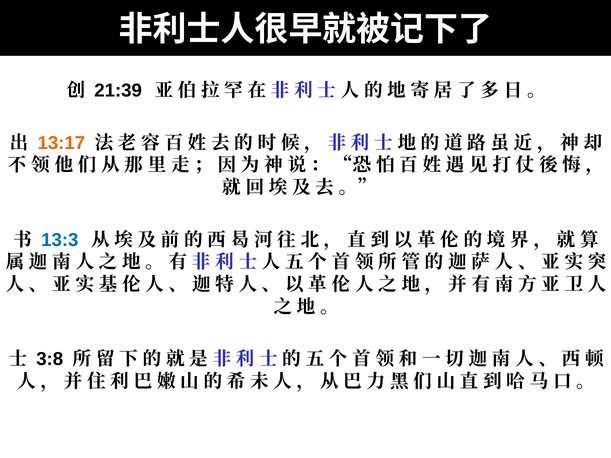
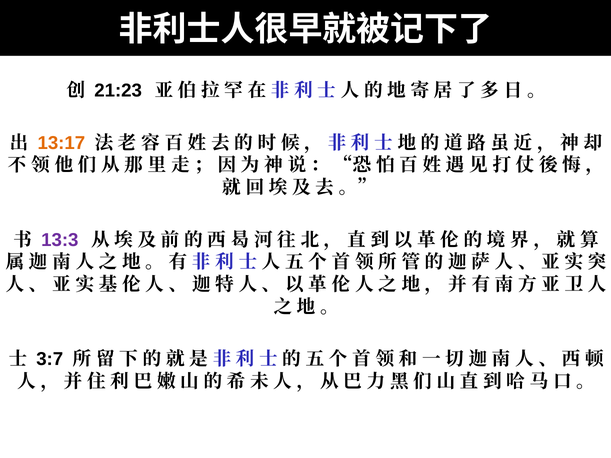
21:39: 21:39 -> 21:23 (118, 91)
13:3 colour: blue -> purple (60, 240)
3:8: 3:8 -> 3:7 (50, 359)
